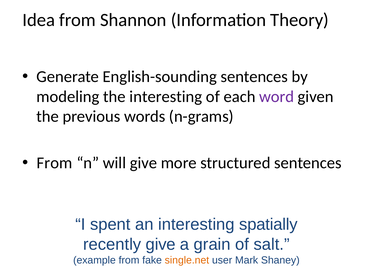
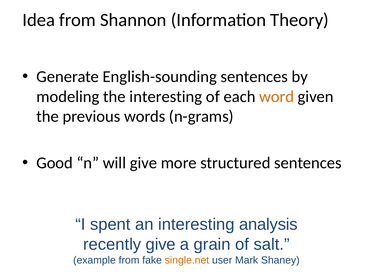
word colour: purple -> orange (277, 97)
From: From -> Good (55, 163)
spatially: spatially -> analysis (268, 224)
